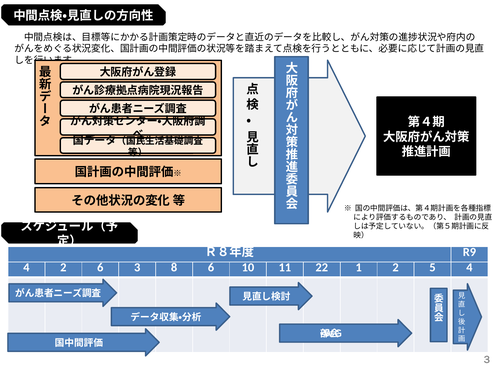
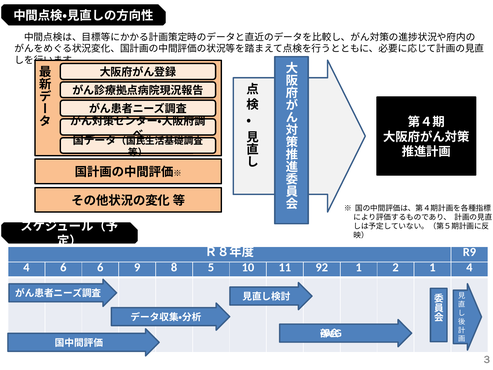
4 2: 2 -> 6 (63, 267)
3: 3 -> 9 (137, 267)
8 6: 6 -> 5 (211, 267)
22: 22 -> 92 (322, 267)
2 5: 5 -> 1 (433, 267)
